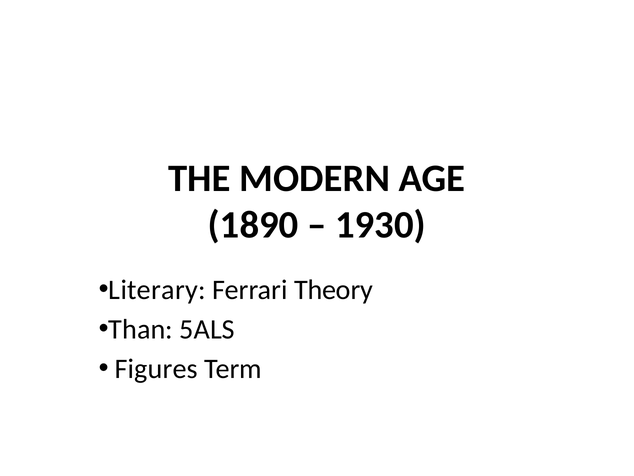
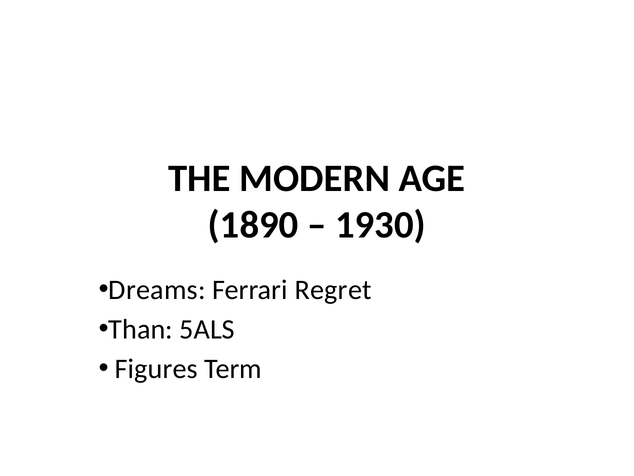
Literary: Literary -> Dreams (157, 290)
Theory: Theory -> Regret (333, 290)
